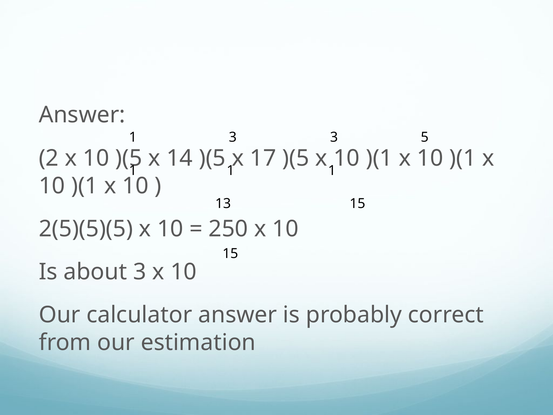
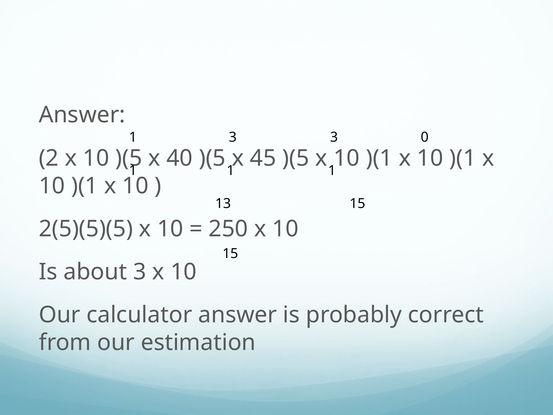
5: 5 -> 0 (425, 137)
14: 14 -> 40 (180, 158)
17: 17 -> 45 (263, 158)
